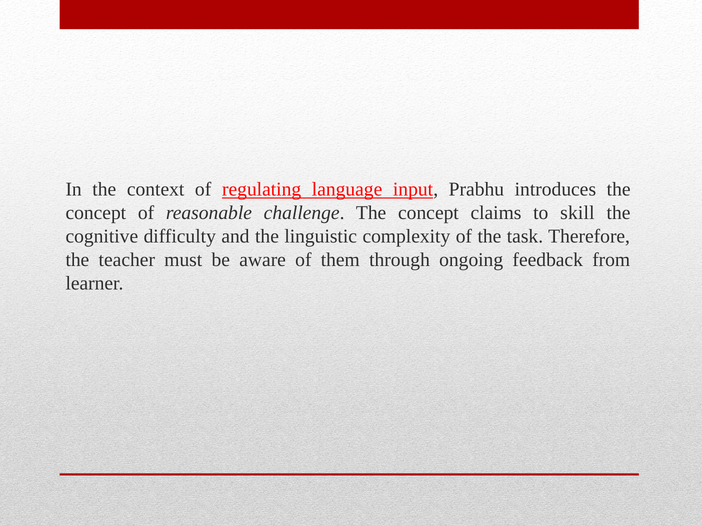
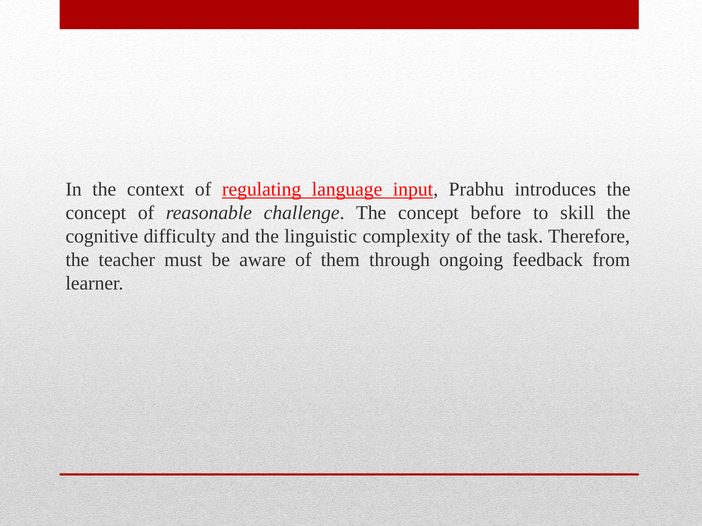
claims: claims -> before (496, 213)
